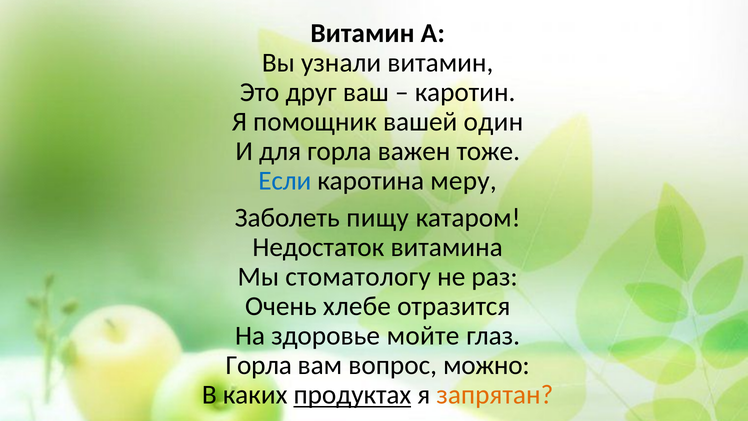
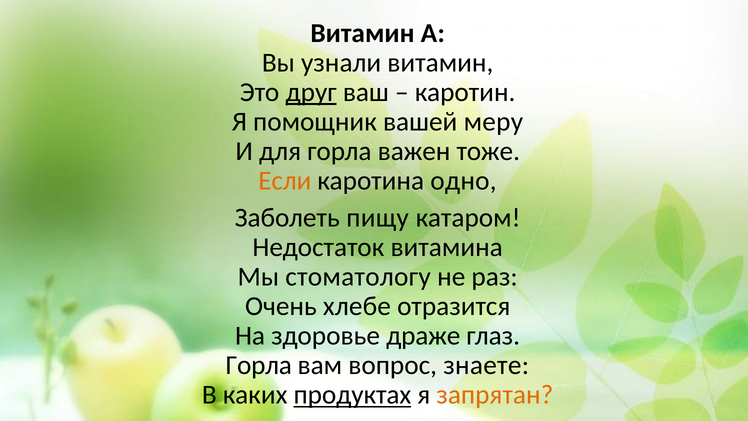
друг underline: none -> present (311, 92)
один: один -> меру (493, 122)
Если colour: blue -> orange (285, 181)
меру: меру -> одно (463, 181)
мойте: мойте -> драже (423, 336)
можно: можно -> знаете (486, 365)
